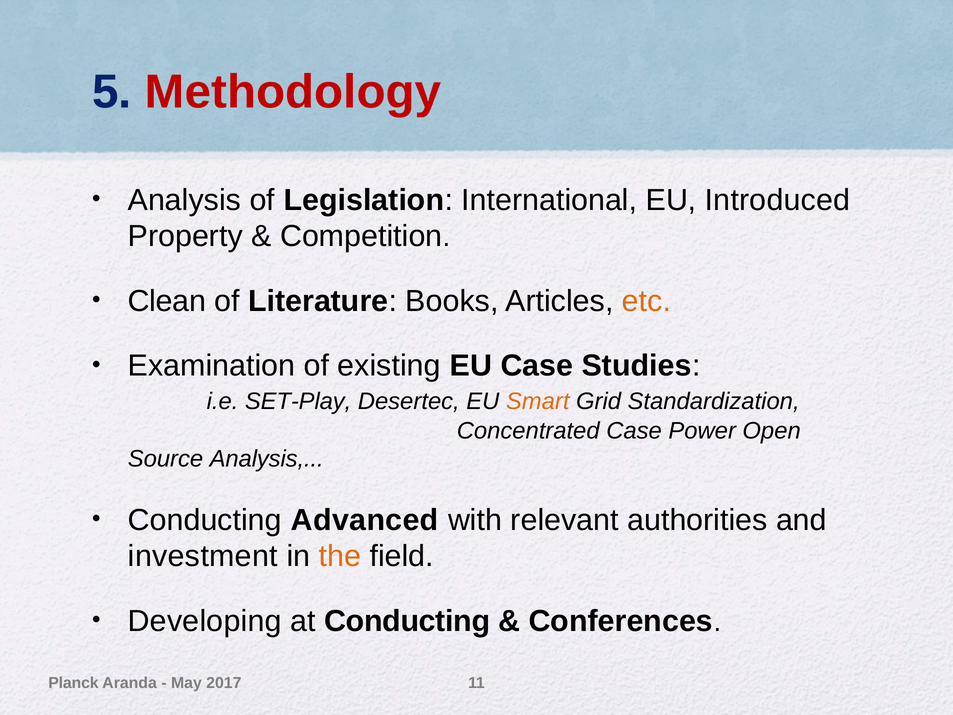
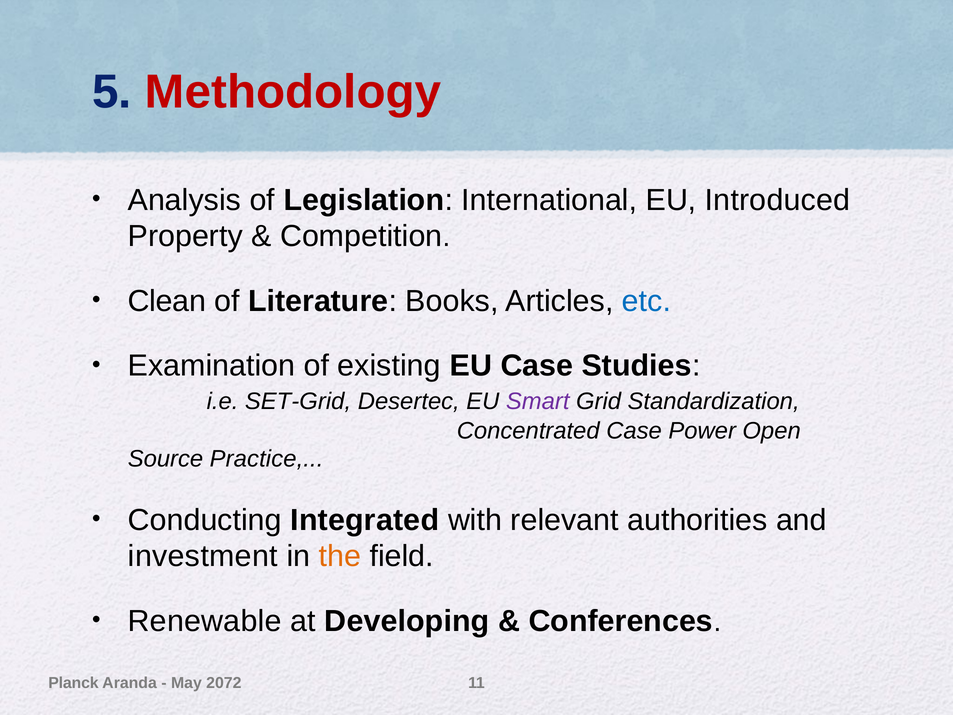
etc colour: orange -> blue (646, 301)
SET-Play: SET-Play -> SET-Grid (298, 401)
Smart colour: orange -> purple (538, 401)
Source Analysis: Analysis -> Practice (267, 459)
Advanced: Advanced -> Integrated (365, 520)
Developing: Developing -> Renewable (205, 621)
at Conducting: Conducting -> Developing (407, 621)
2017: 2017 -> 2072 (224, 683)
